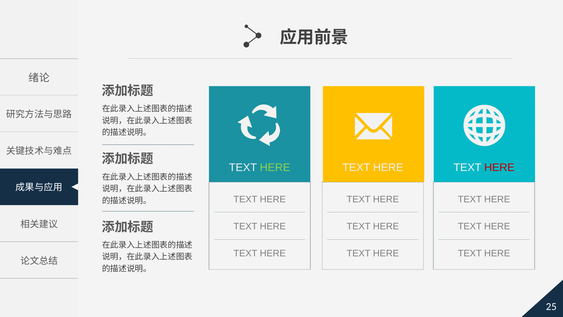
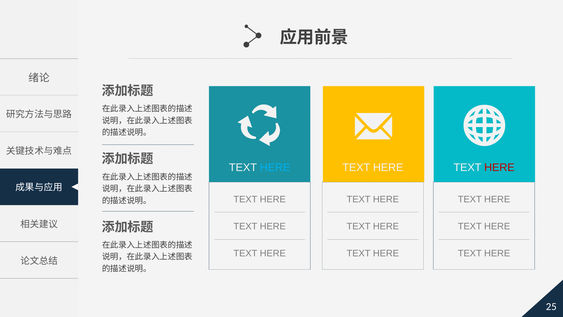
HERE colour: light green -> light blue (275, 167)
